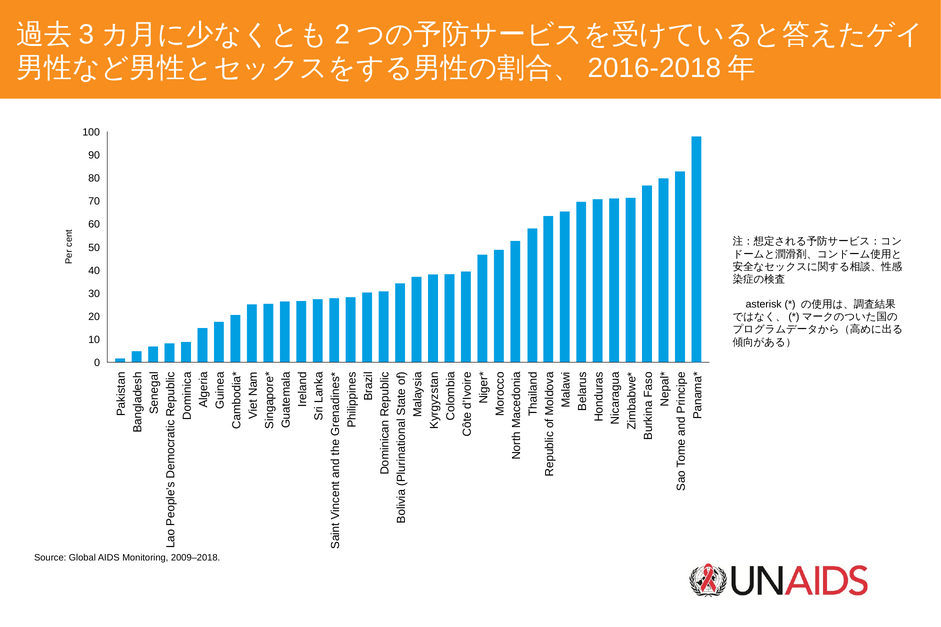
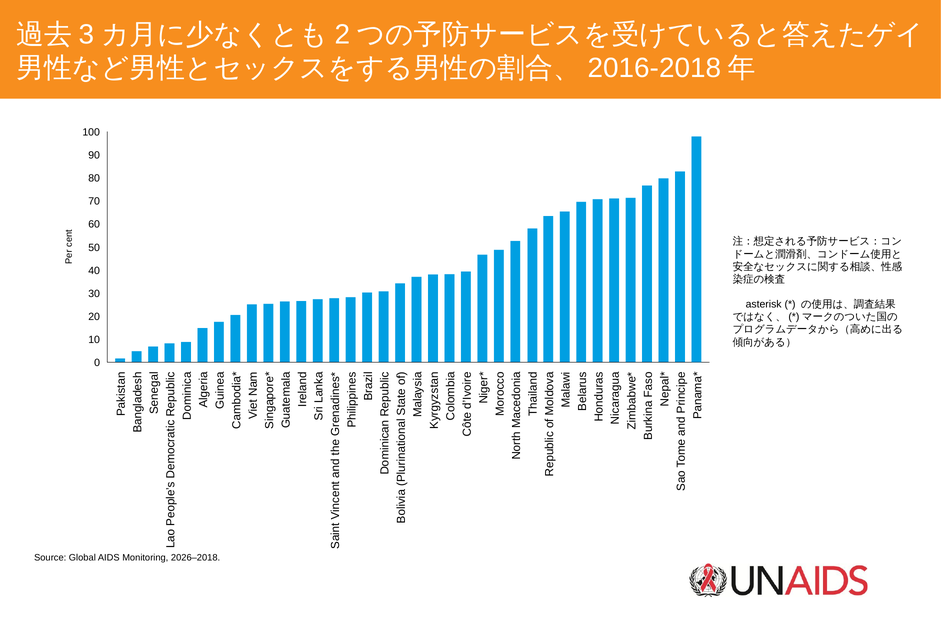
2009–2018: 2009–2018 -> 2026–2018 (196, 558)
